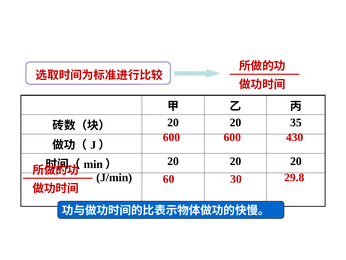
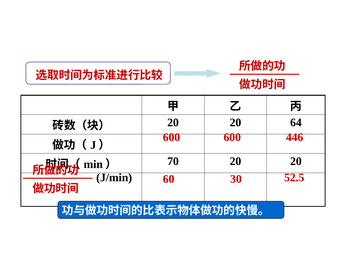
35: 35 -> 64 (296, 122)
430: 430 -> 446 (295, 137)
20: 20 -> 70 (173, 161)
29.8: 29.8 -> 52.5 (294, 177)
